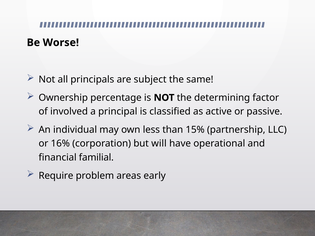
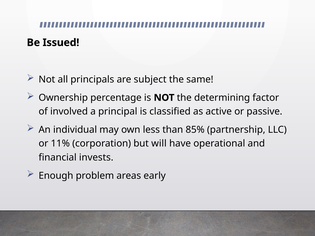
Worse: Worse -> Issued (61, 43)
15%: 15% -> 85% (195, 130)
16%: 16% -> 11% (60, 144)
familial: familial -> invests (96, 158)
Require: Require -> Enough (56, 176)
